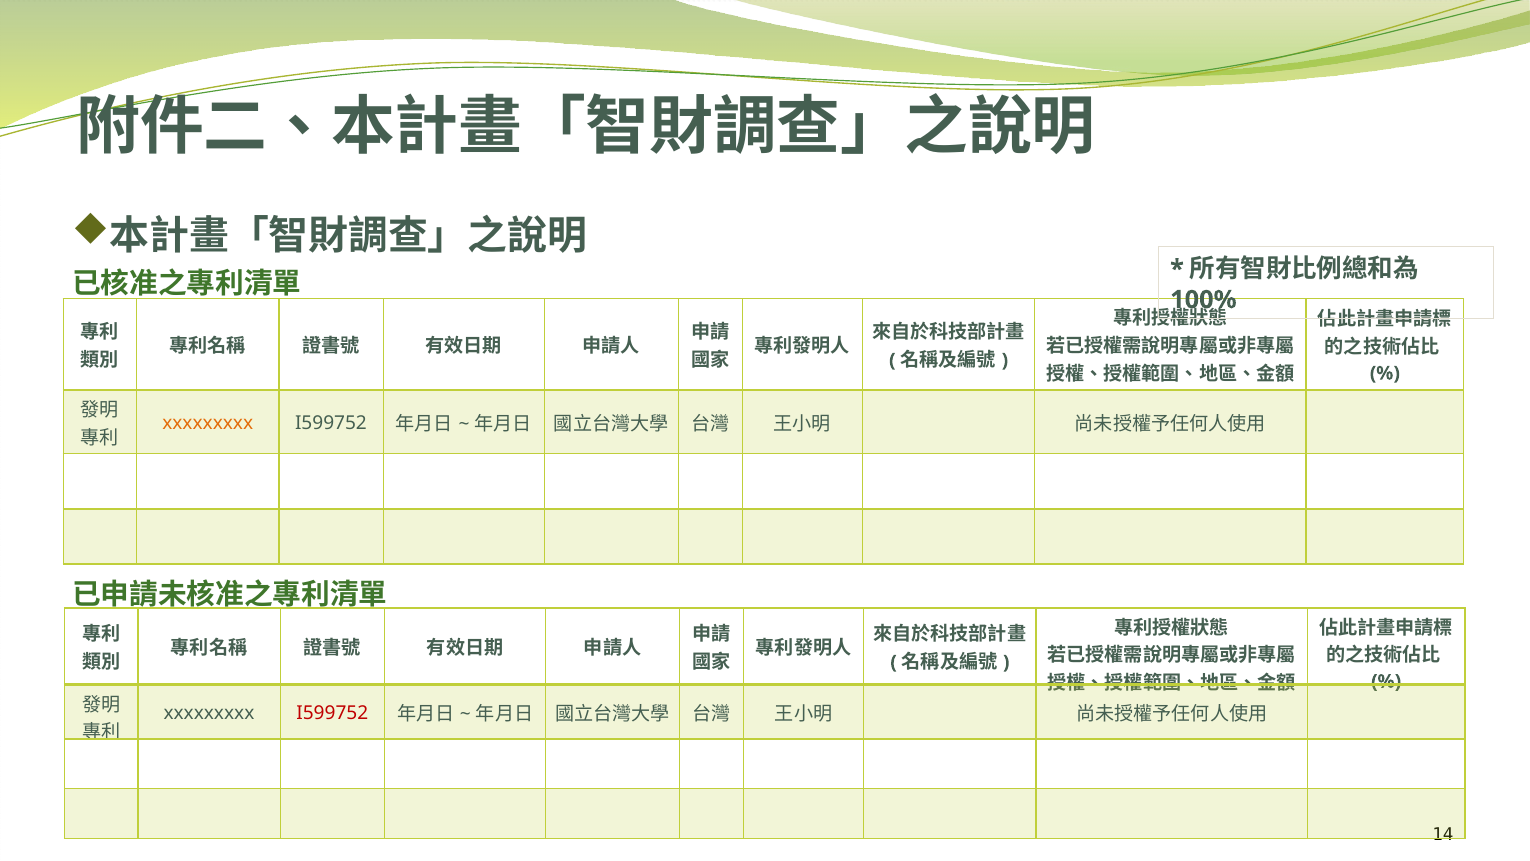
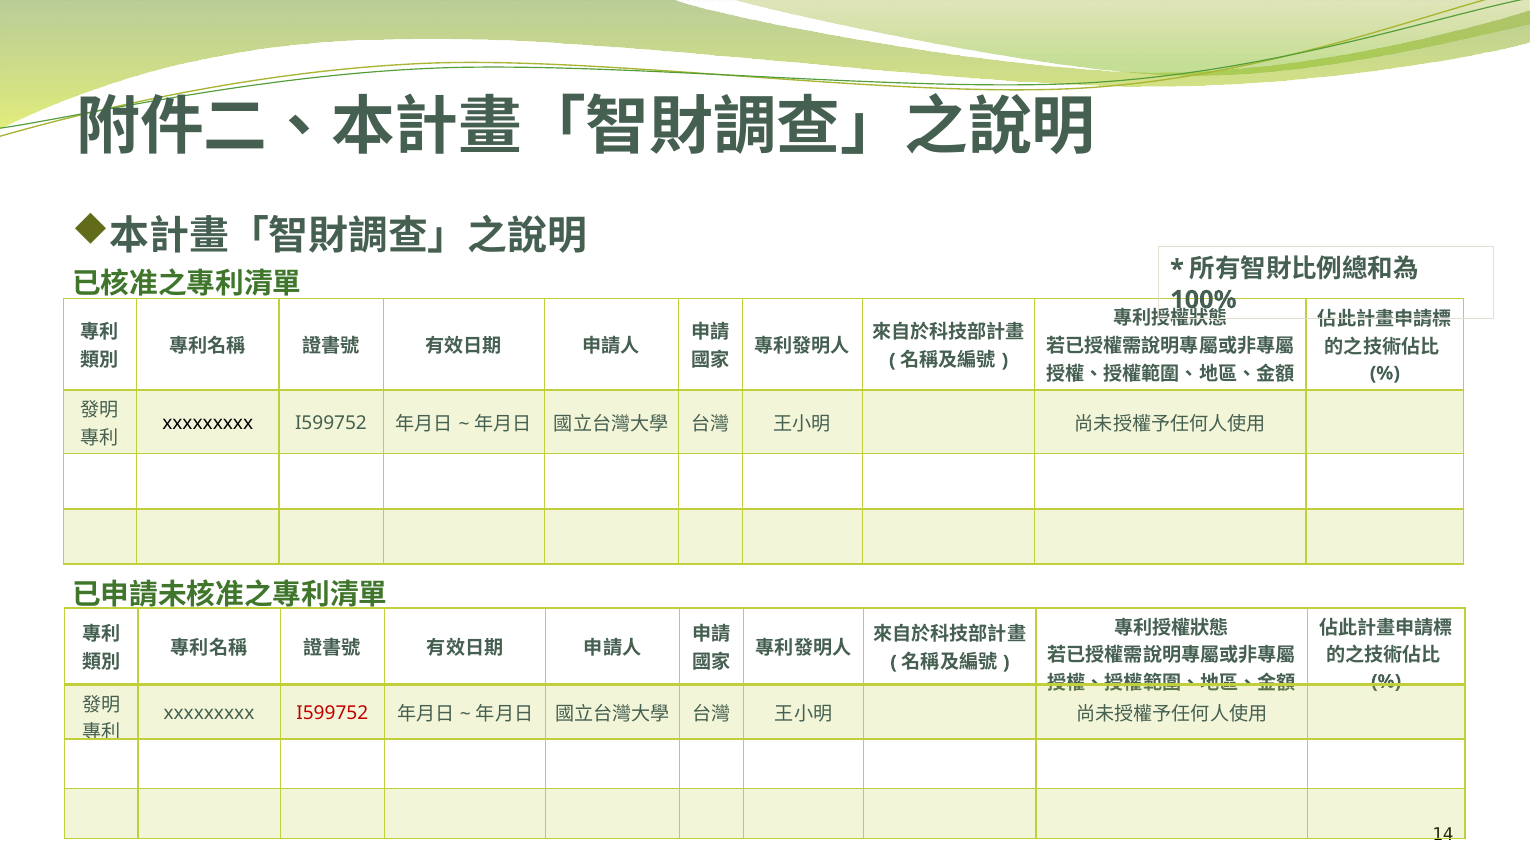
xxxxxxxxx colour: orange -> black (208, 423)
